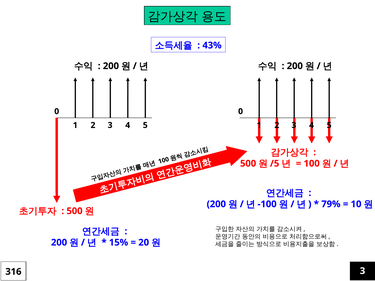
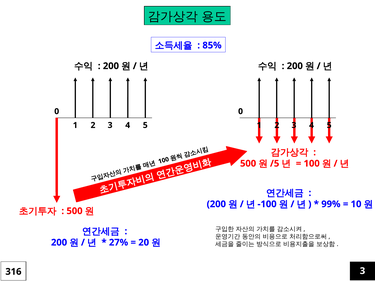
43%: 43% -> 85% (212, 45)
79%: 79% -> 99% (331, 204)
15%: 15% -> 27% (119, 243)
